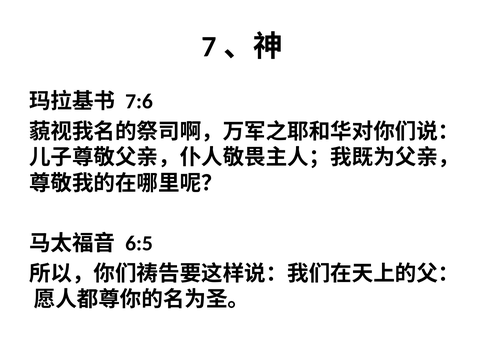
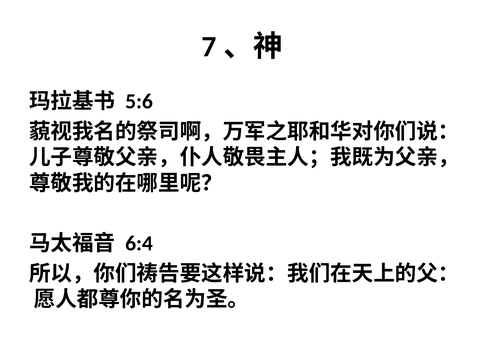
7:6: 7:6 -> 5:6 (139, 102)
6:5: 6:5 -> 6:4 (139, 244)
